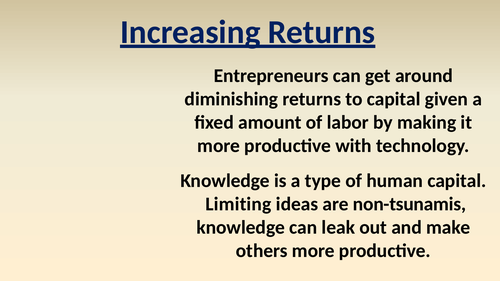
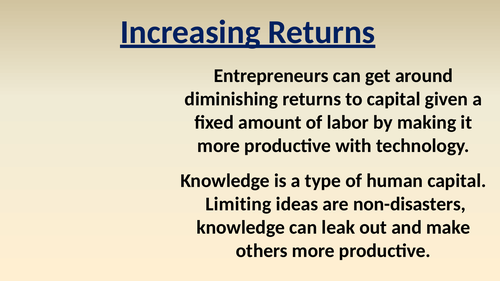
non-tsunamis: non-tsunamis -> non-disasters (409, 204)
